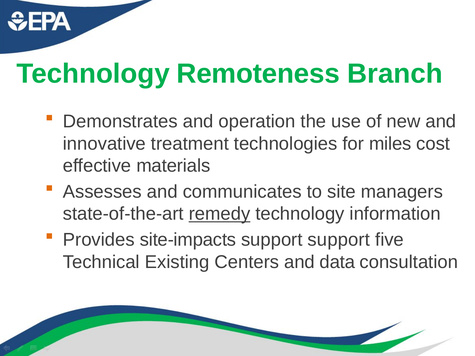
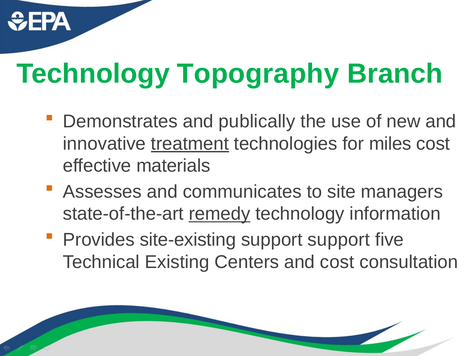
Remoteness: Remoteness -> Topography (258, 74)
operation: operation -> publically (257, 122)
treatment underline: none -> present (190, 144)
site-impacts: site-impacts -> site-existing (188, 240)
and data: data -> cost (337, 262)
